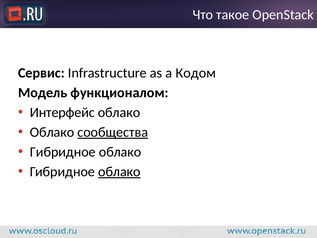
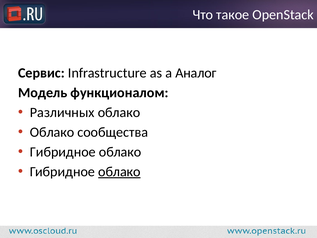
Кодом: Кодом -> Аналог (196, 73)
Интерфейс: Интерфейс -> Различных (62, 112)
сообщества underline: present -> none (113, 132)
